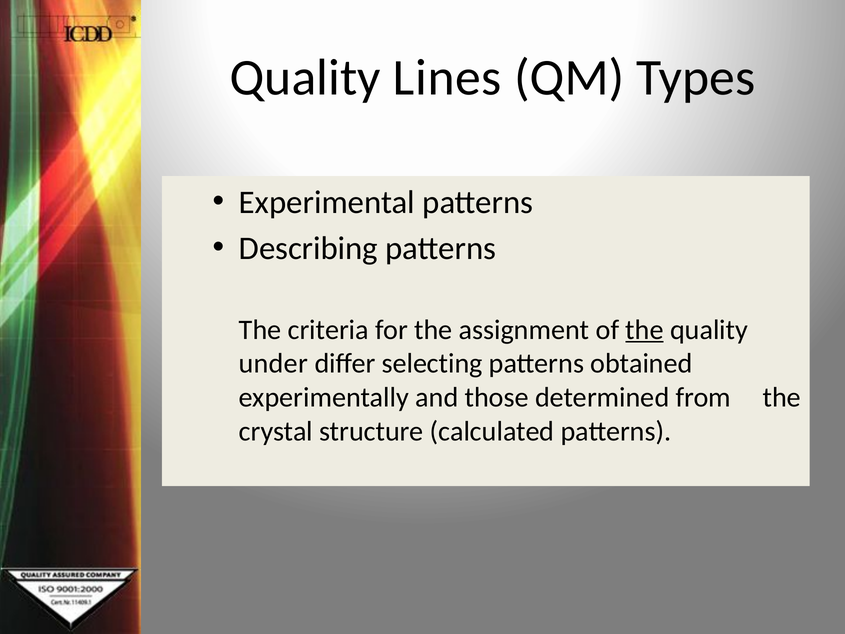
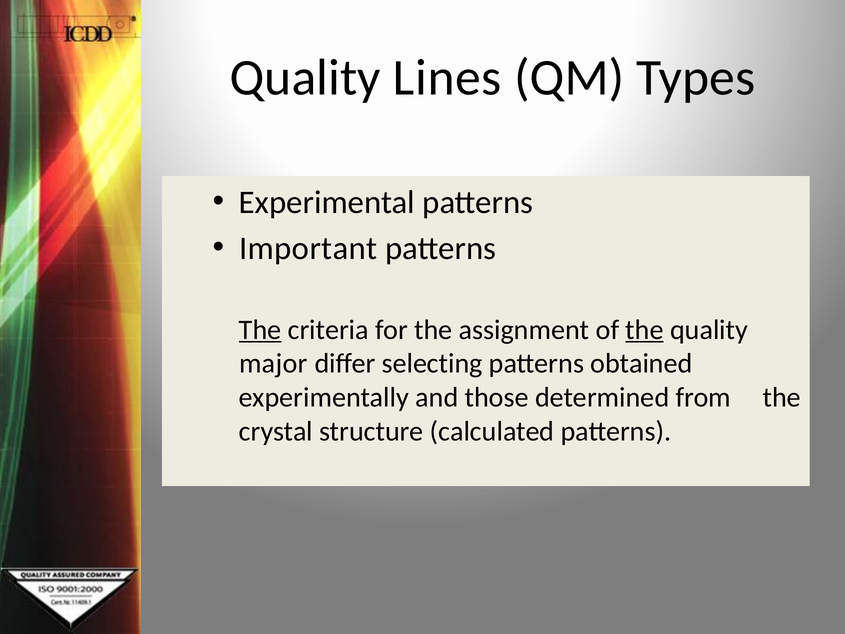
Describing: Describing -> Important (308, 248)
The underline: none -> present (260, 330)
under: under -> major (273, 363)
